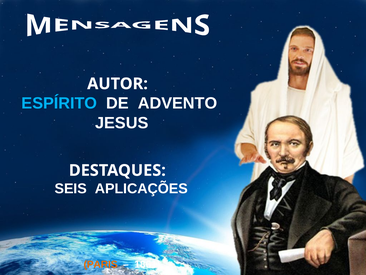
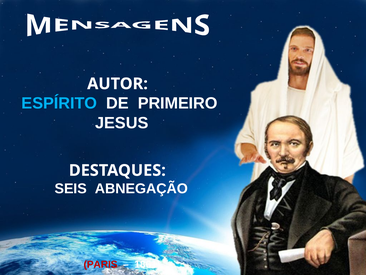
ADVENTO: ADVENTO -> PRIMEIRO (178, 103)
APLICAÇÕES: APLICAÇÕES -> ABNEGAÇÃO (141, 188)
PARIS colour: orange -> red (101, 264)
